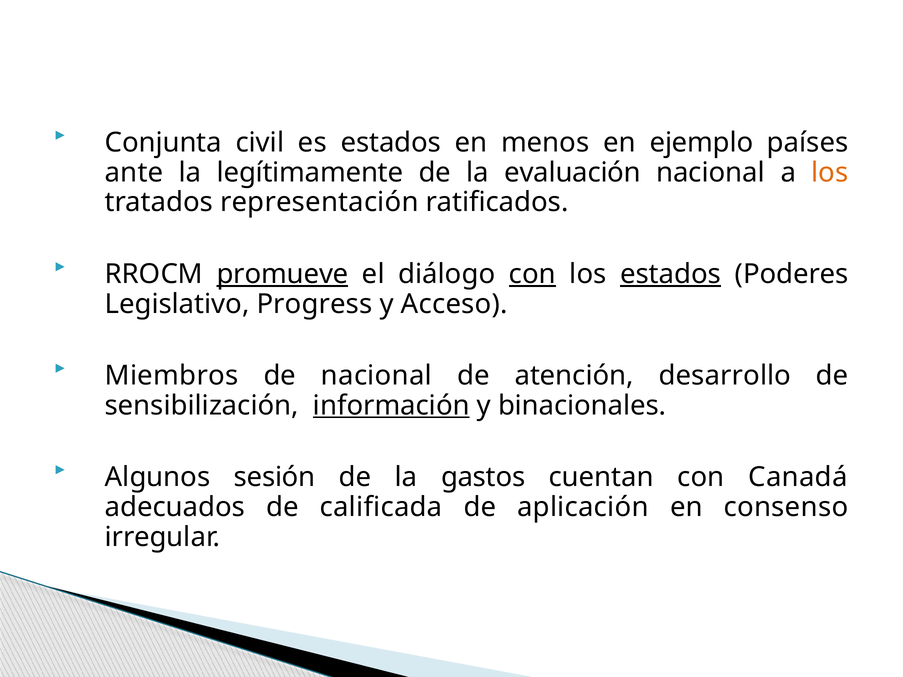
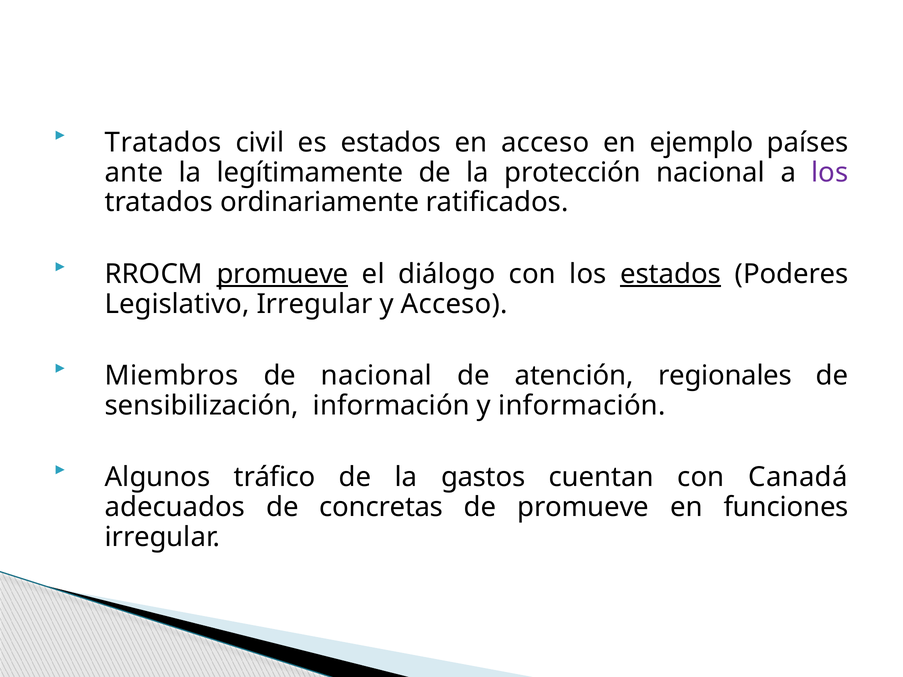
Conjunta: Conjunta -> Tratados (163, 143)
en menos: menos -> acceso (545, 143)
evaluación: evaluación -> protección (573, 173)
los colour: orange -> purple (830, 173)
representación: representación -> ordinariamente (320, 202)
con underline: present -> none (532, 274)
Legislativo Progress: Progress -> Irregular (314, 304)
desarrollo: desarrollo -> regionales (725, 376)
información underline: present -> none (391, 406)
y binacionales: binacionales -> información (582, 406)
sesión: sesión -> tráfico (275, 478)
calificada: calificada -> concretas (381, 507)
de aplicación: aplicación -> promueve (583, 507)
consenso: consenso -> funciones (786, 507)
